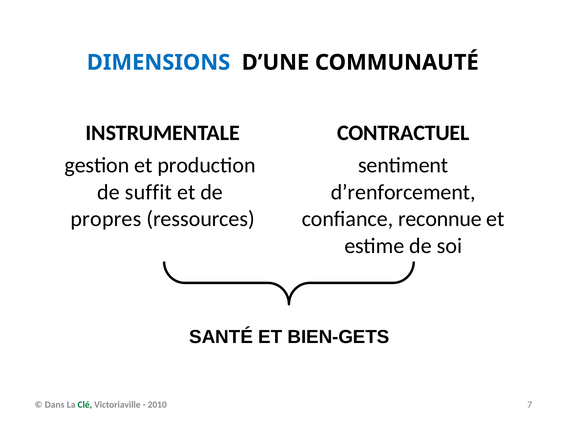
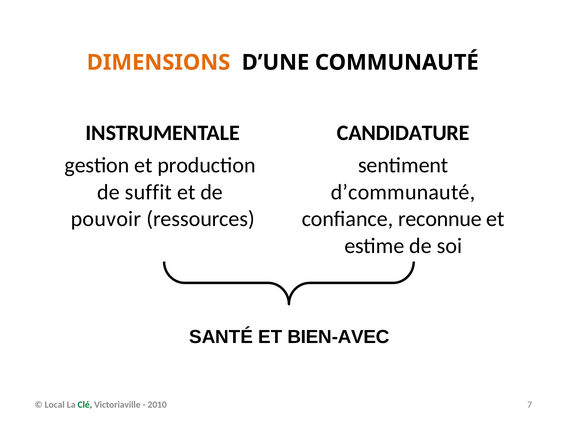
DIMENSIONS colour: blue -> orange (159, 63)
CONTRACTUEL: CONTRACTUEL -> CANDIDATURE (403, 133)
d’renforcement: d’renforcement -> d’communauté (403, 192)
propres: propres -> pouvoir (106, 219)
BIEN-GETS: BIEN-GETS -> BIEN-AVEC (338, 337)
Dans: Dans -> Local (55, 405)
